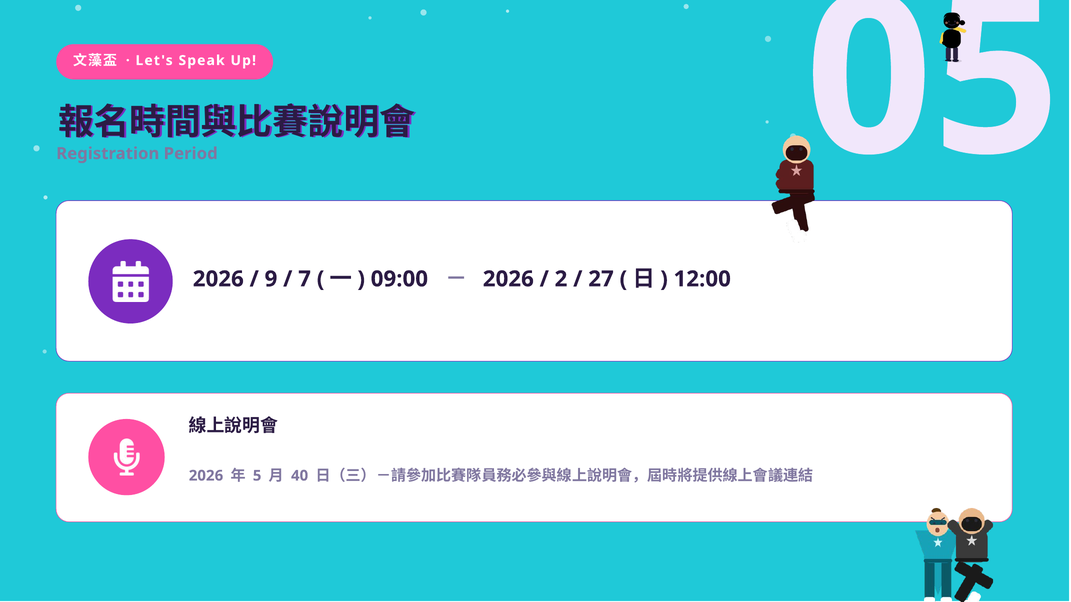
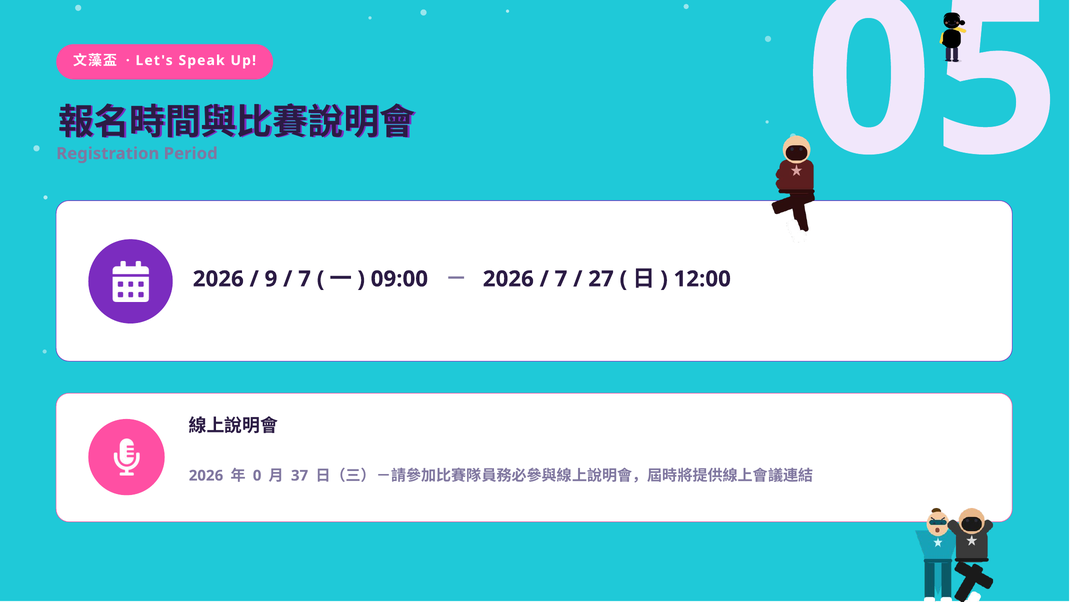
2: 2 -> 7 (561, 279)
5: 5 -> 0 (257, 476)
40: 40 -> 37 (300, 476)
